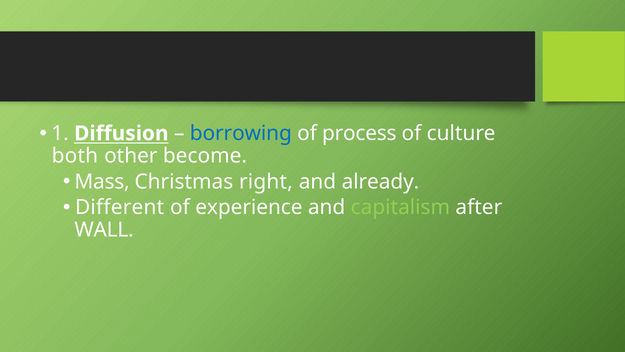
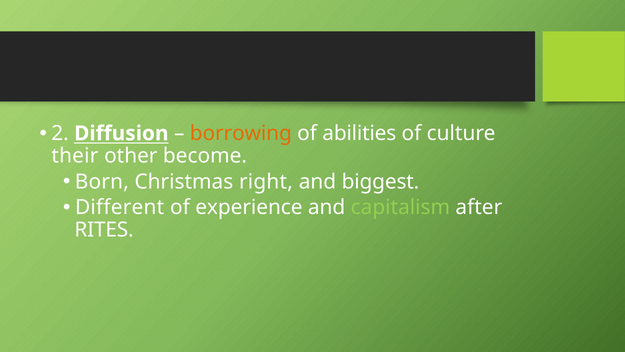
1: 1 -> 2 (60, 133)
borrowing colour: blue -> orange (241, 133)
process: process -> abilities (359, 133)
both: both -> their (75, 156)
Mass: Mass -> Born (102, 182)
already: already -> biggest (380, 182)
WALL: WALL -> RITES (104, 230)
